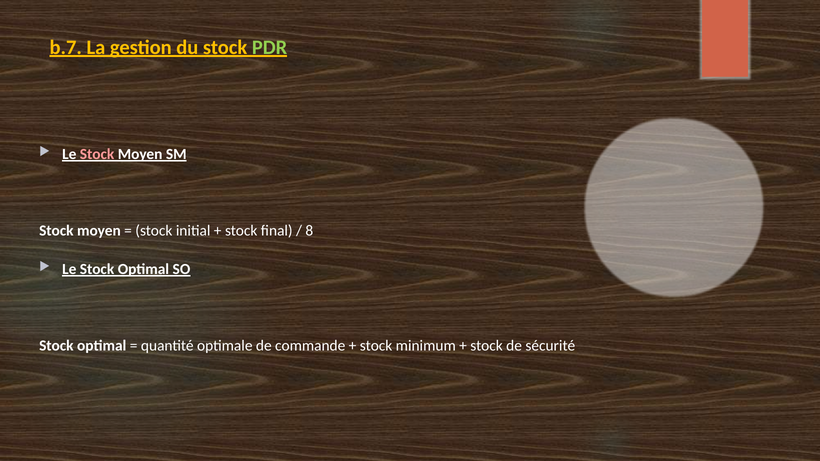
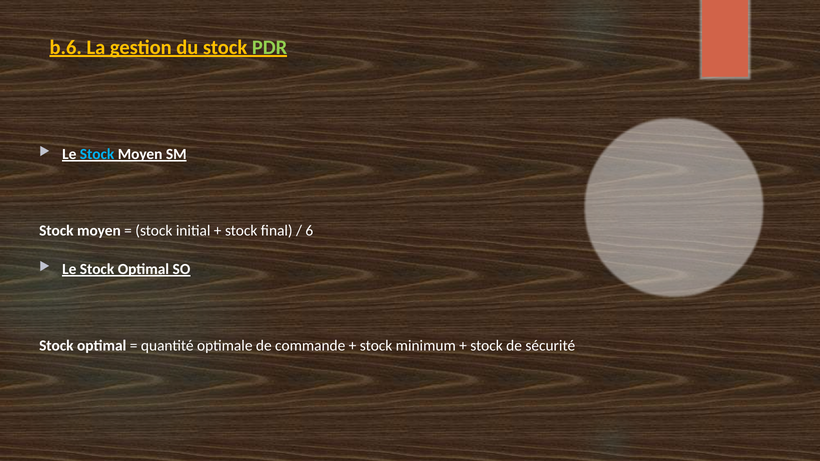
b.7: b.7 -> b.6 (66, 47)
Stock colour: pink -> light blue (97, 154)
8: 8 -> 6 (309, 231)
